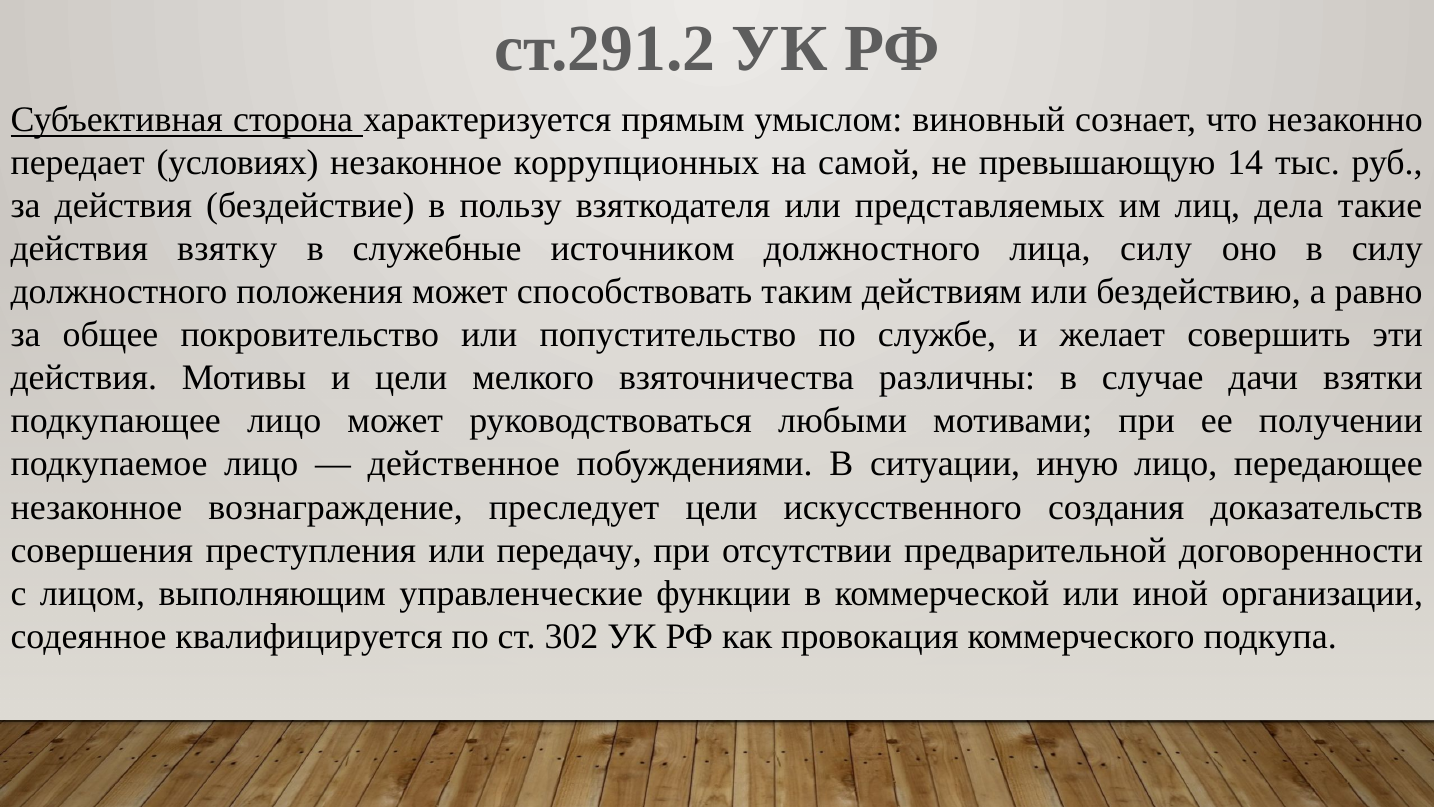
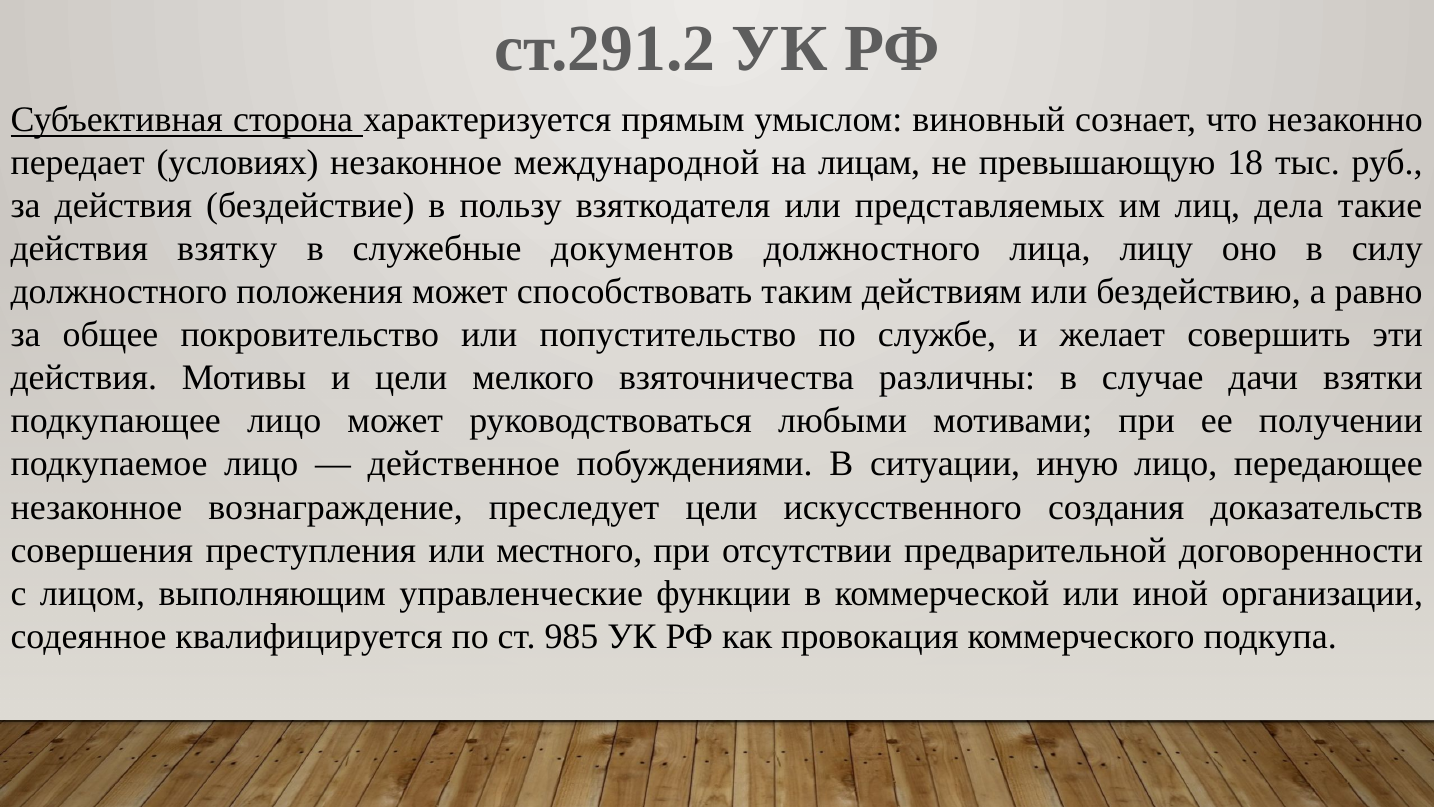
коррупционных: коррупционных -> международной (637, 163)
самой: самой -> лицам (869, 163)
14: 14 -> 18 (1245, 163)
источником: источником -> документов (642, 249)
лица силу: силу -> лицу (1156, 249)
передачу: передачу -> местного (569, 550)
302: 302 -> 985 (571, 636)
